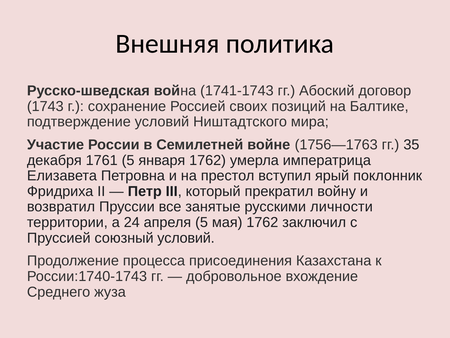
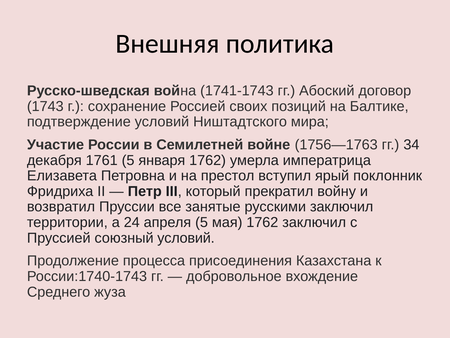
35: 35 -> 34 (411, 145)
русскими личности: личности -> заключил (342, 207)
